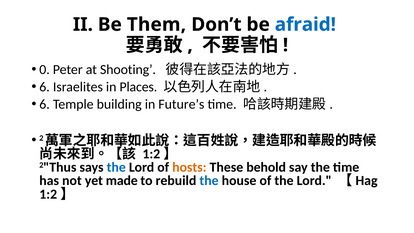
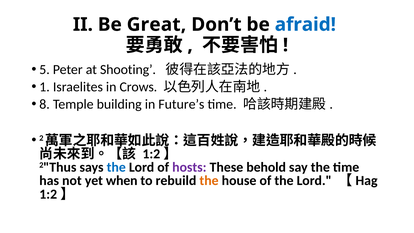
Them: Them -> Great (156, 25)
0: 0 -> 5 (45, 70)
6: 6 -> 1 (45, 87)
Places: Places -> Crows (138, 87)
6: 6 -> 8 (45, 104)
hosts colour: orange -> purple (189, 167)
made: made -> when (122, 181)
the colour: blue -> orange (209, 181)
